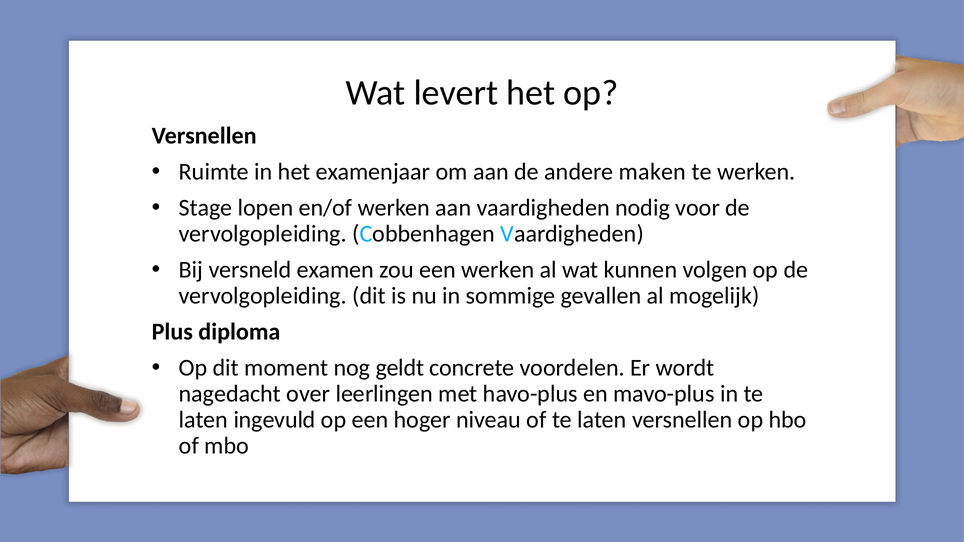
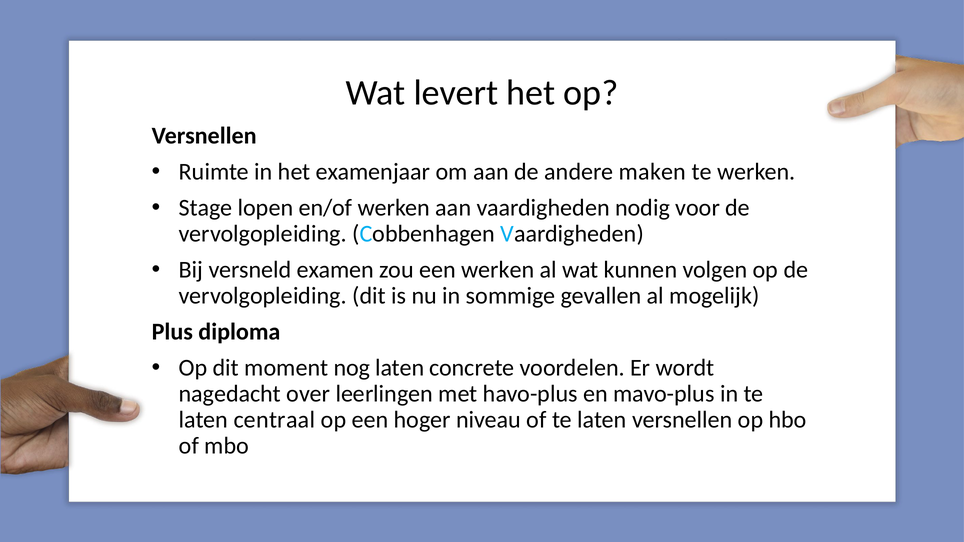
nog geldt: geldt -> laten (400, 368)
ingevuld: ingevuld -> centraal (274, 420)
